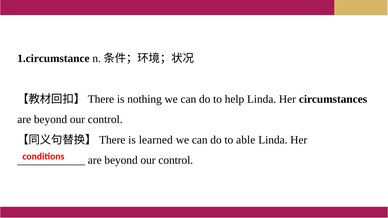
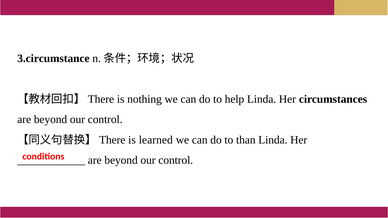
1.circumstance: 1.circumstance -> 3.circumstance (53, 58)
able: able -> than (246, 140)
